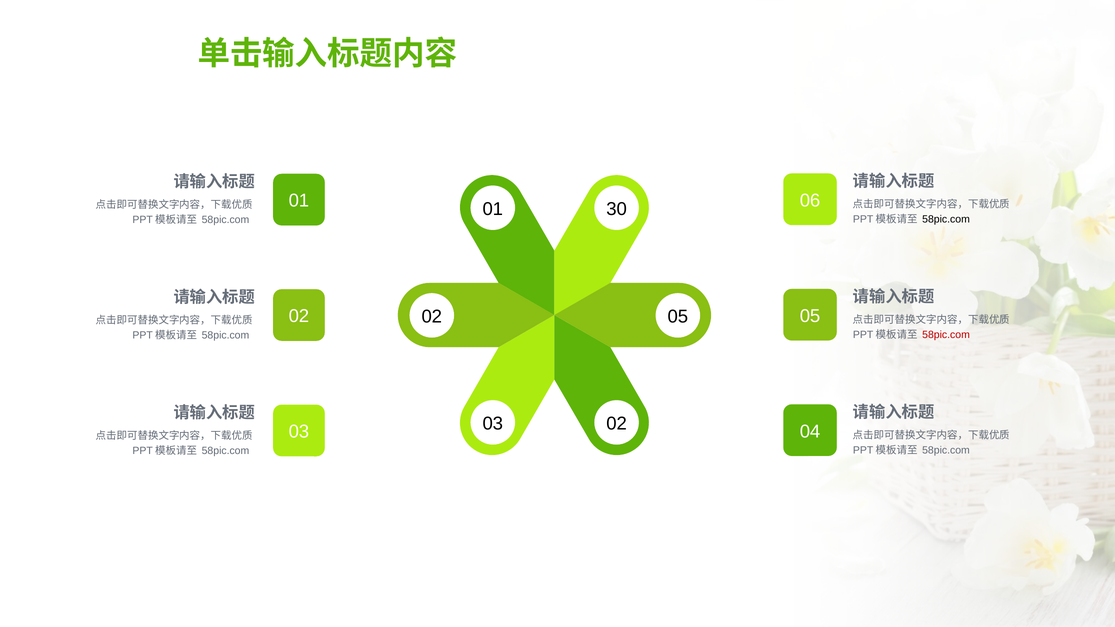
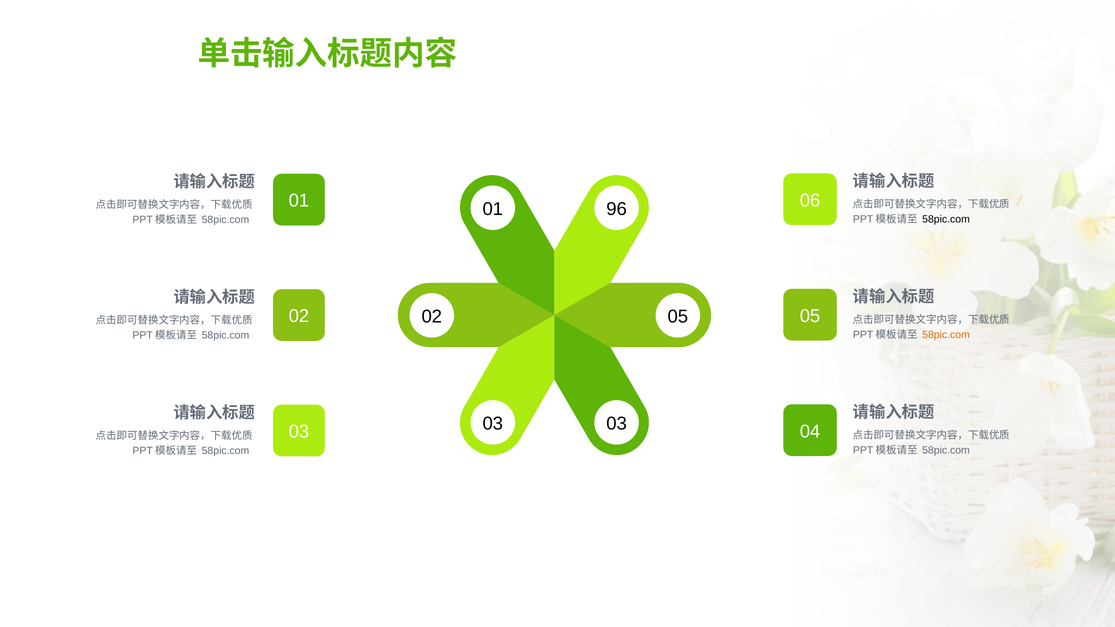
30: 30 -> 96 (617, 209)
58pic.com colour: red -> orange (946, 335)
03 02: 02 -> 03 (617, 424)
